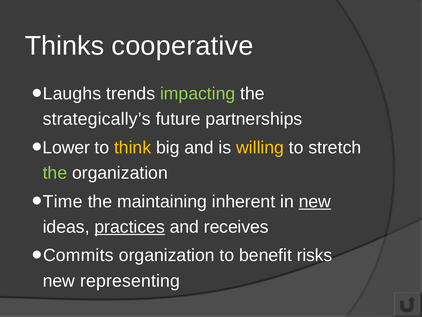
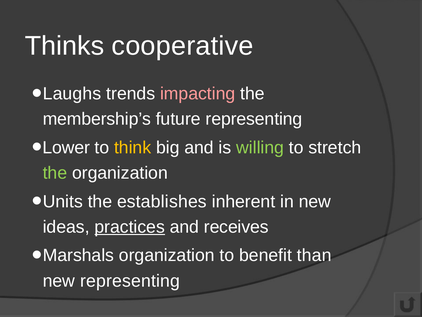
impacting colour: light green -> pink (198, 94)
strategically’s: strategically’s -> membership’s (97, 119)
future partnerships: partnerships -> representing (254, 119)
willing colour: yellow -> light green (260, 147)
Time: Time -> Units (63, 201)
maintaining: maintaining -> establishes (162, 201)
new underline: present -> none (315, 201)
Commits: Commits -> Marshals (78, 255)
risks: risks -> than (314, 255)
